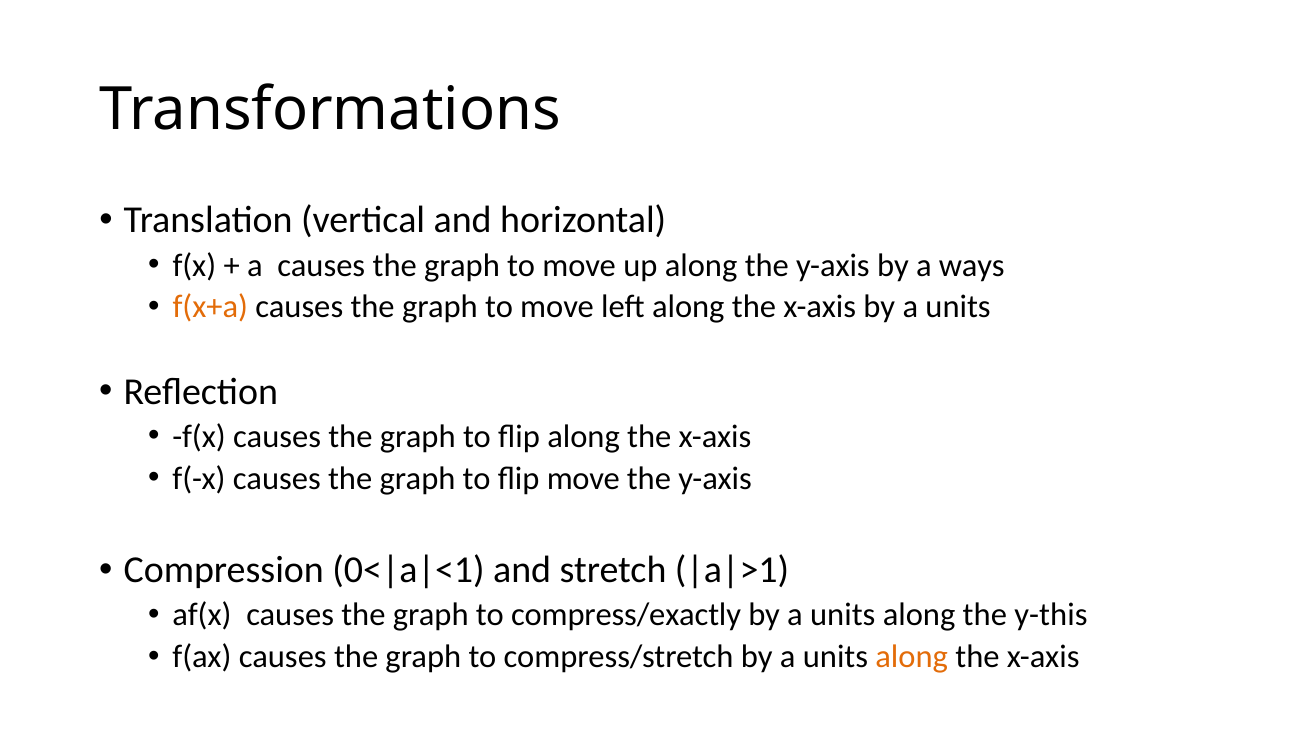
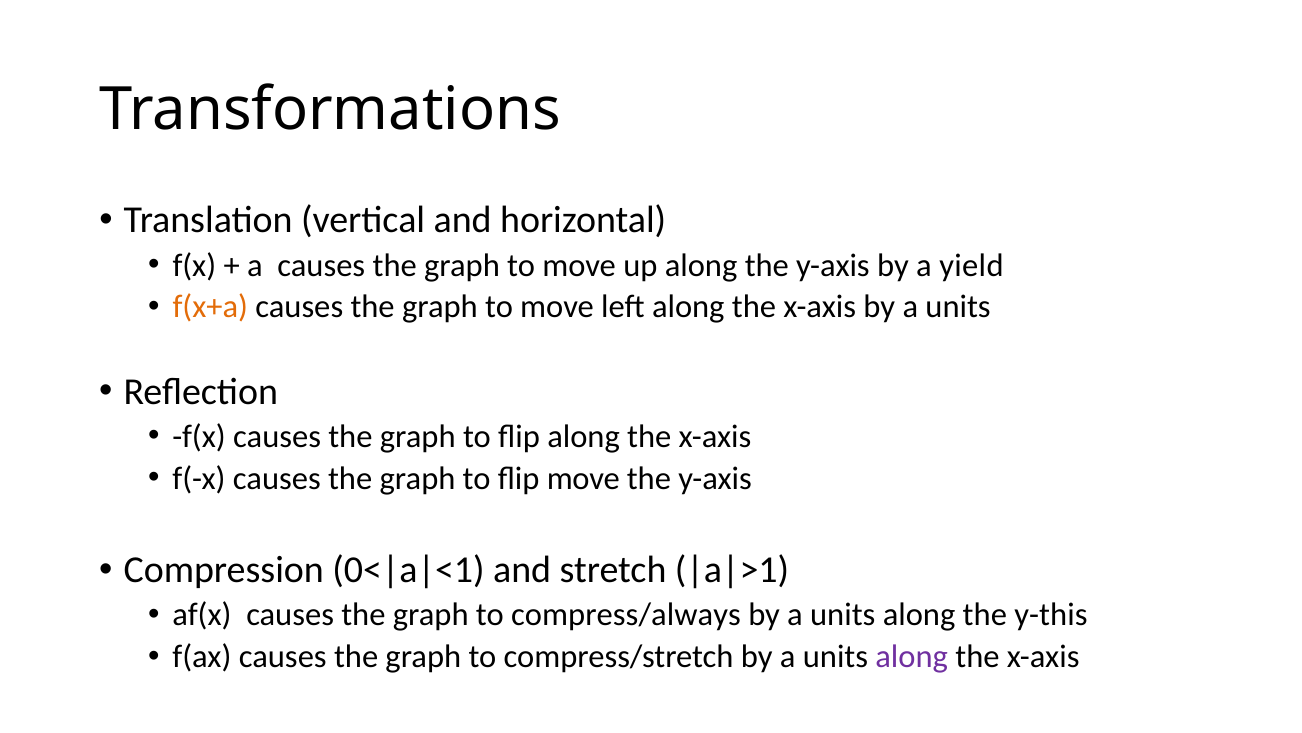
ways: ways -> yield (972, 265)
compress/exactly: compress/exactly -> compress/always (626, 615)
along colour: orange -> purple (912, 657)
